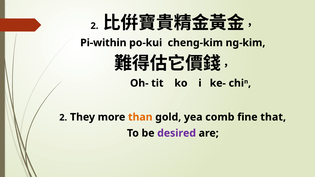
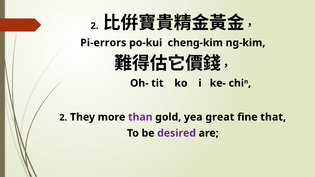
Pi-within: Pi-within -> Pi-errors (103, 43)
than colour: orange -> purple (140, 117)
comb: comb -> great (220, 117)
